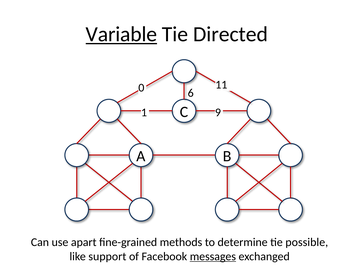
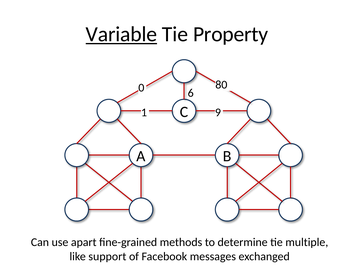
Directed: Directed -> Property (231, 34)
11: 11 -> 80 (221, 84)
possible: possible -> multiple (307, 242)
messages underline: present -> none (213, 256)
